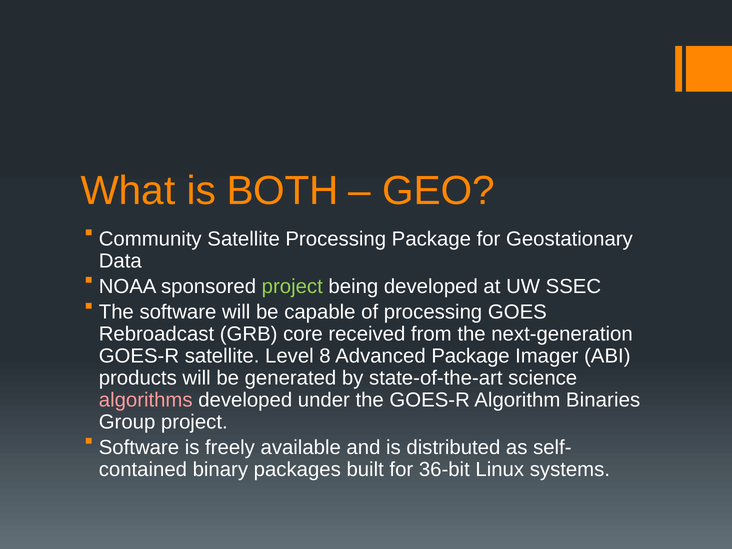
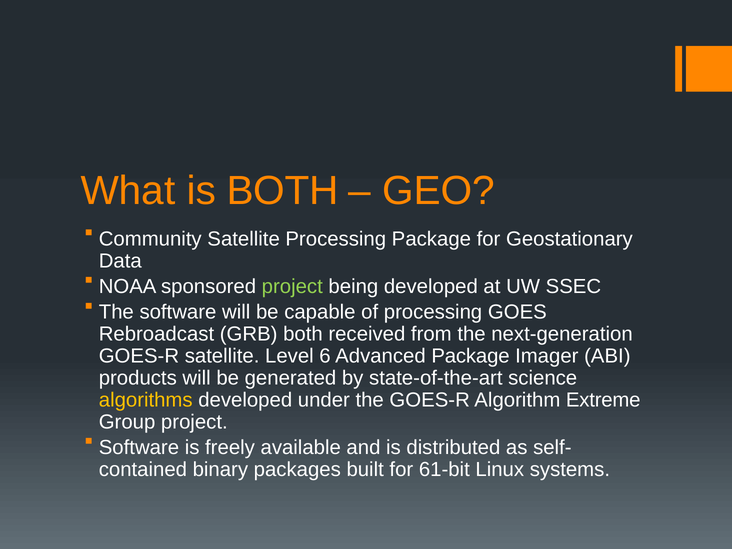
GRB core: core -> both (303, 334)
8: 8 -> 6 (325, 356)
algorithms colour: pink -> yellow (146, 400)
Binaries: Binaries -> Extreme (603, 400)
36-bit: 36-bit -> 61-bit (444, 470)
